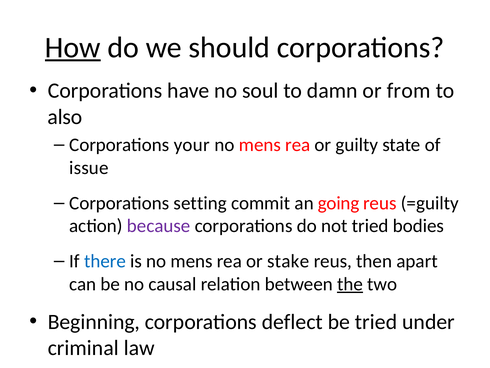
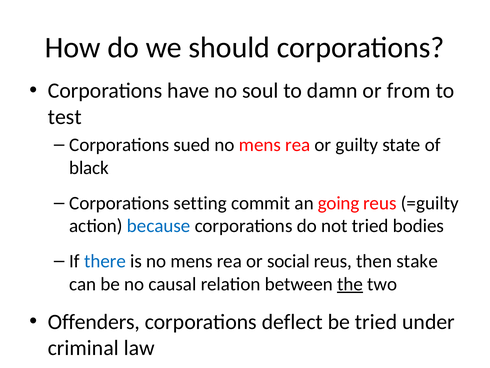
How underline: present -> none (73, 47)
also: also -> test (65, 117)
your: your -> sued (192, 145)
issue: issue -> black (89, 168)
because colour: purple -> blue (159, 226)
stake: stake -> social (288, 261)
apart: apart -> stake (417, 261)
Beginning: Beginning -> Offenders (94, 321)
